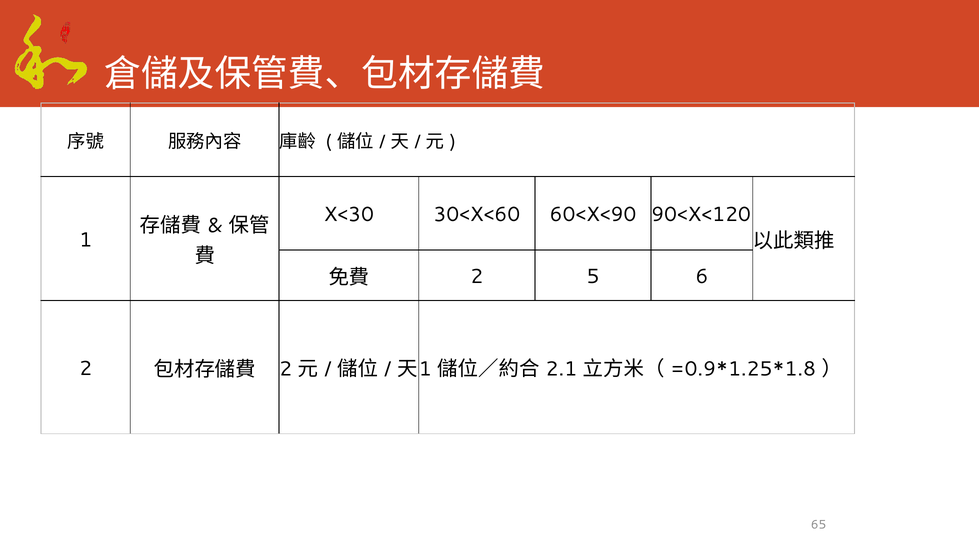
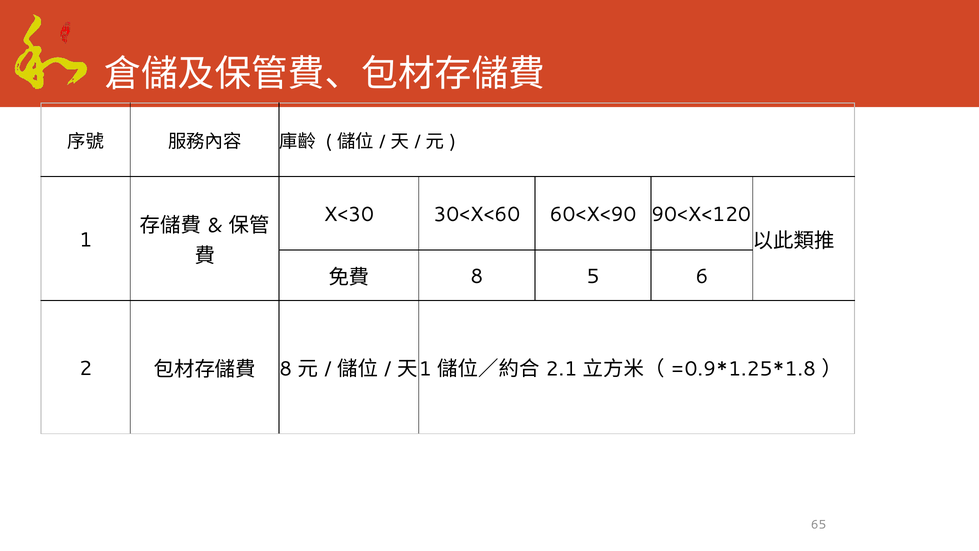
2: 2 -> 8 (477, 276)
2: 2 -> 8 (286, 369)
